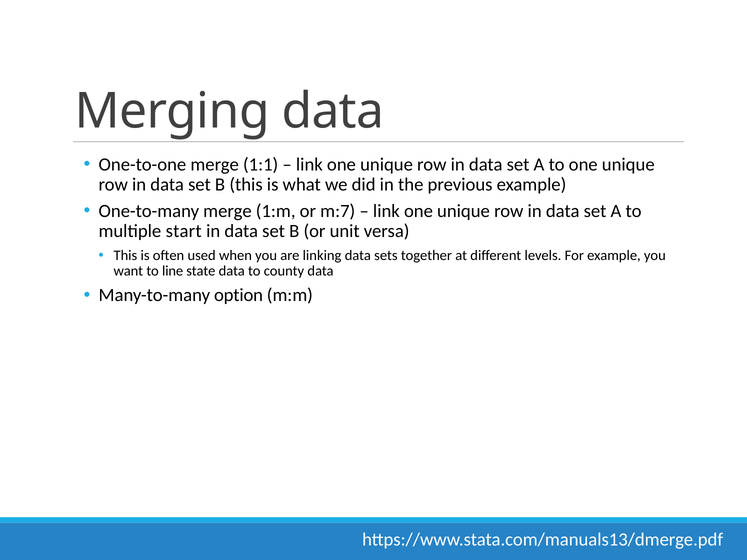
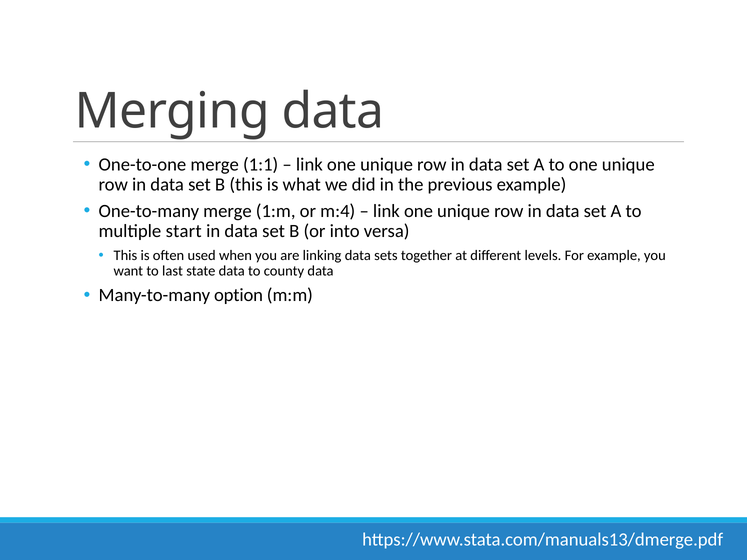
m:7: m:7 -> m:4 (338, 211)
unit: unit -> into (345, 231)
line: line -> last (173, 271)
